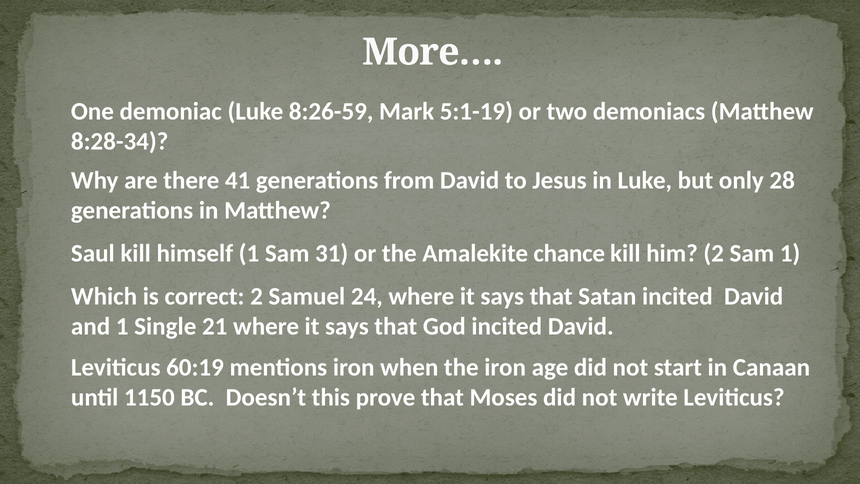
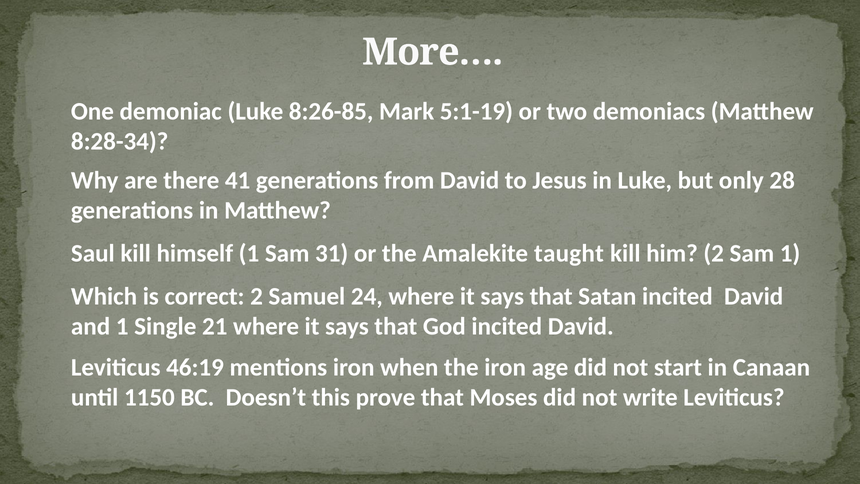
8:26-59: 8:26-59 -> 8:26-85 (331, 111)
chance: chance -> taught (569, 253)
60:19: 60:19 -> 46:19 (195, 367)
